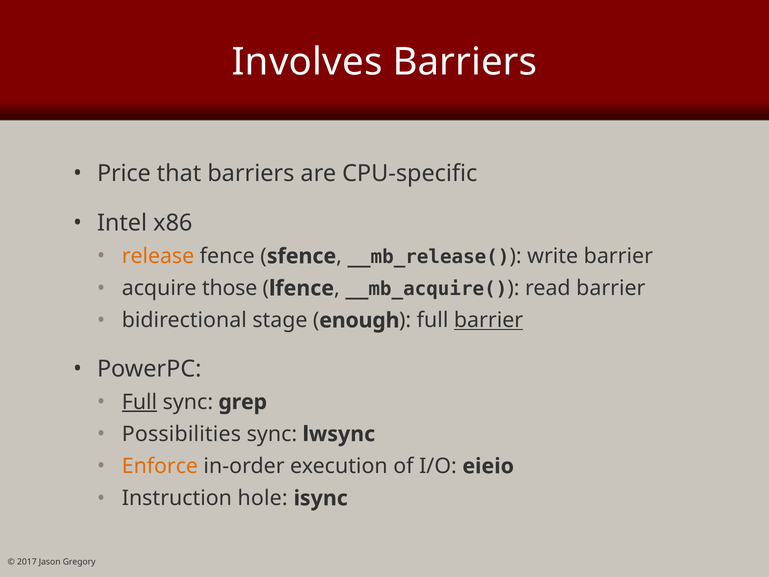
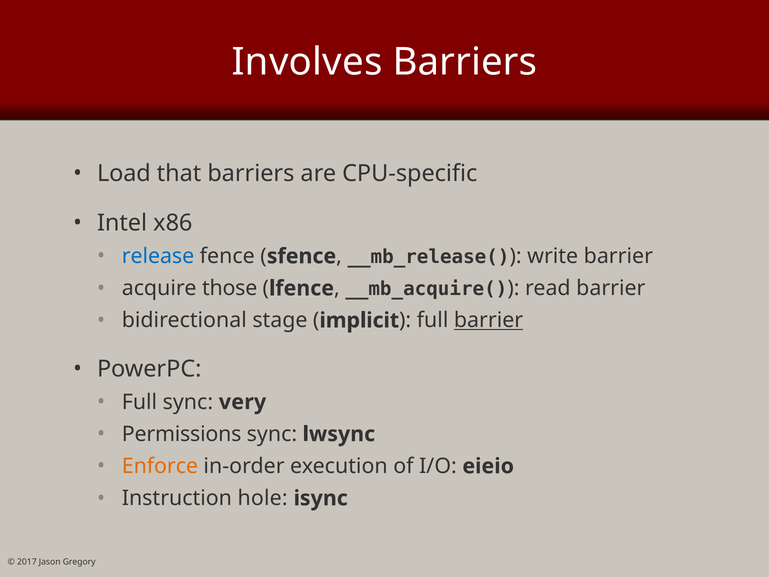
Price: Price -> Load (124, 173)
release colour: orange -> blue (158, 256)
enough: enough -> implicit (359, 320)
Full underline: present -> none (139, 402)
grep: grep -> very (243, 402)
Possibilities: Possibilities -> Permissions (182, 434)
